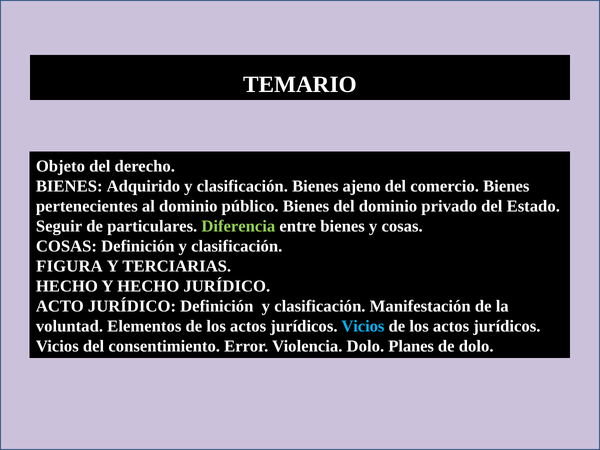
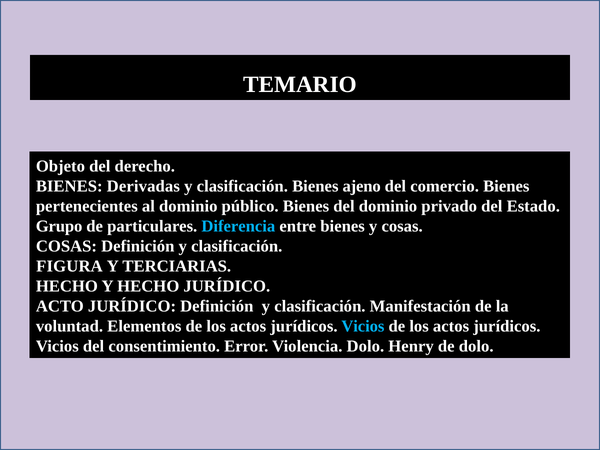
Adquirido: Adquirido -> Derivadas (143, 186)
Seguir: Seguir -> Grupo (59, 226)
Diferencia colour: light green -> light blue (238, 226)
Planes: Planes -> Henry (411, 346)
